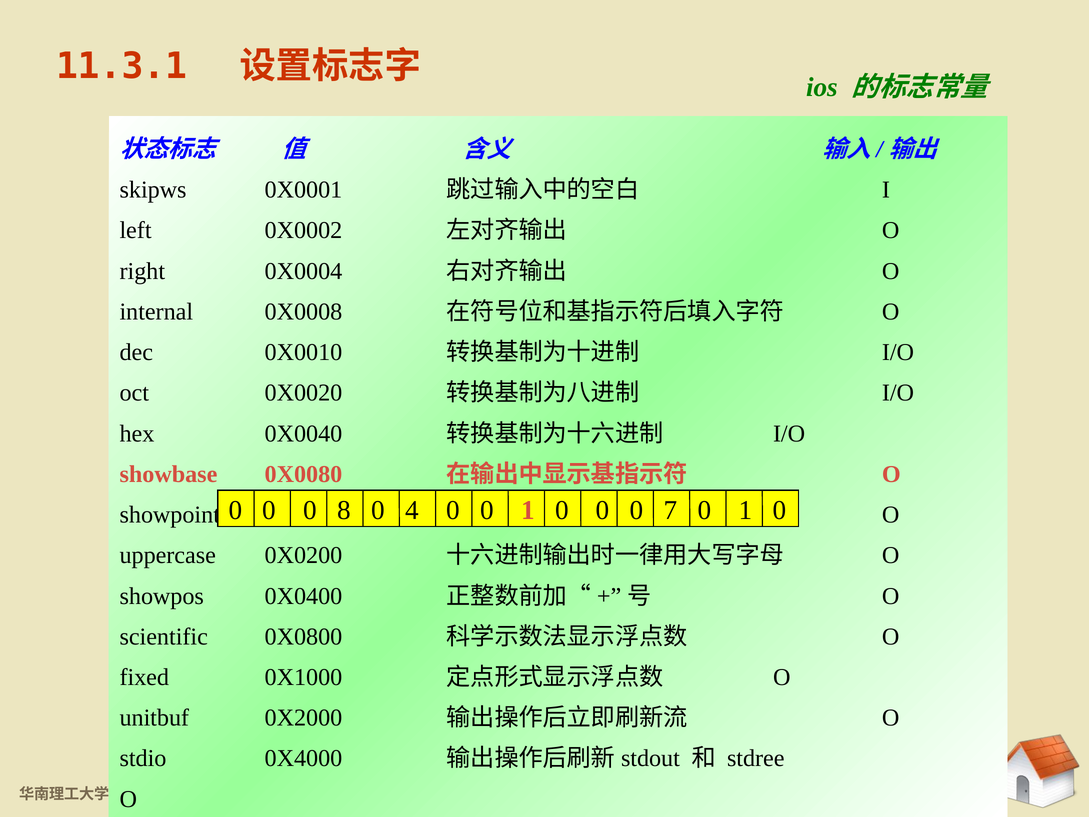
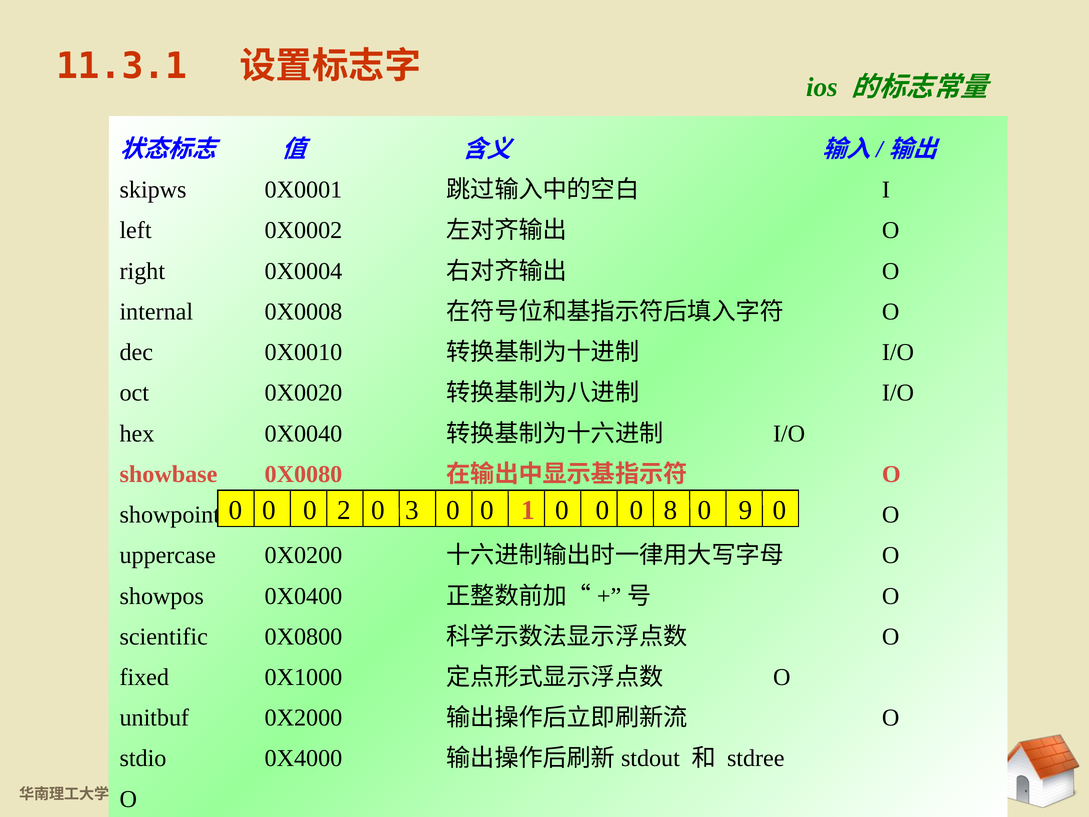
8: 8 -> 2 (344, 510)
4: 4 -> 3 (412, 510)
7: 7 -> 8 (671, 510)
1: 1 -> 9 (746, 510)
